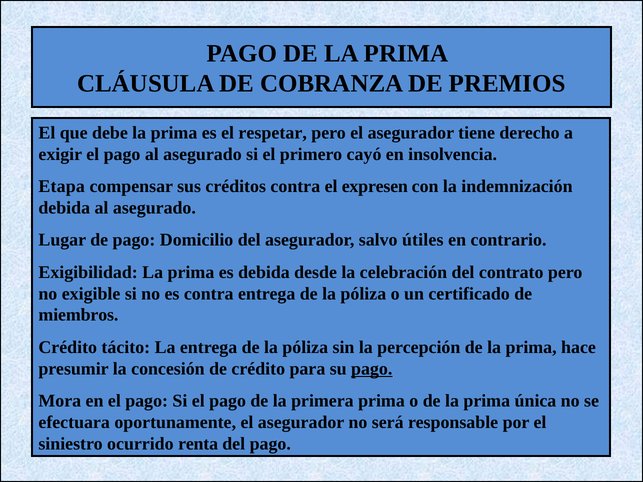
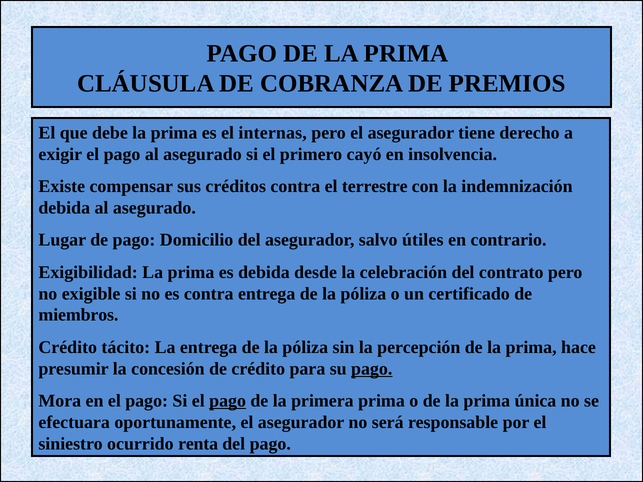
respetar: respetar -> internas (273, 133)
Etapa: Etapa -> Existe (62, 187)
expresen: expresen -> terrestre (375, 187)
pago underline: none -> present (228, 401)
